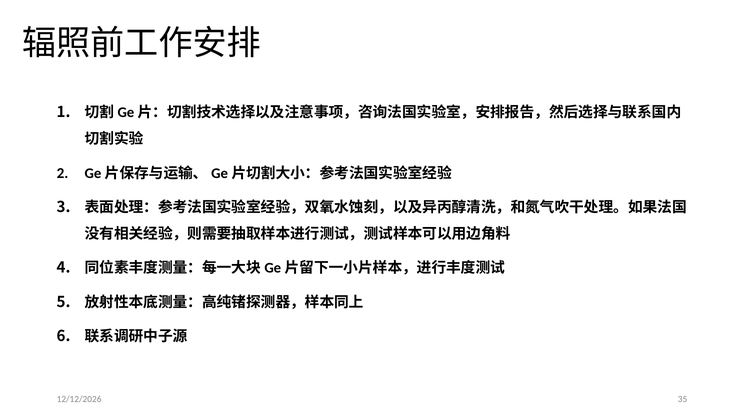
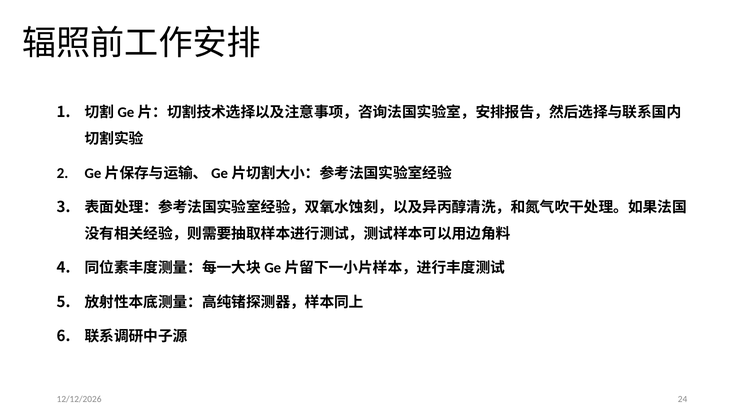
35: 35 -> 24 (683, 400)
